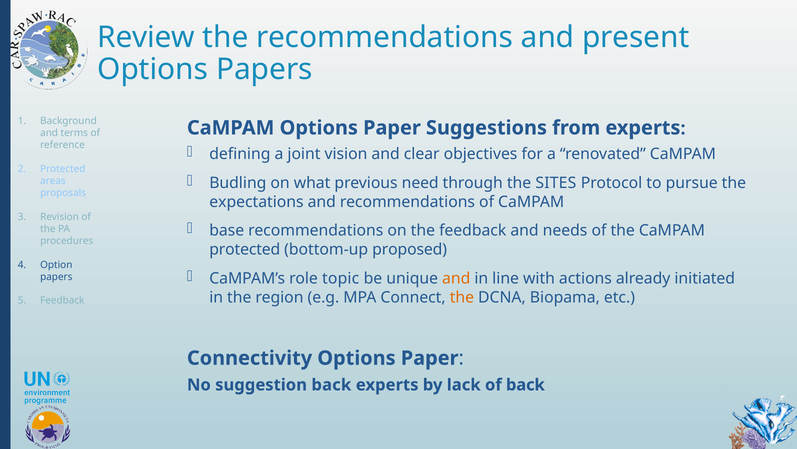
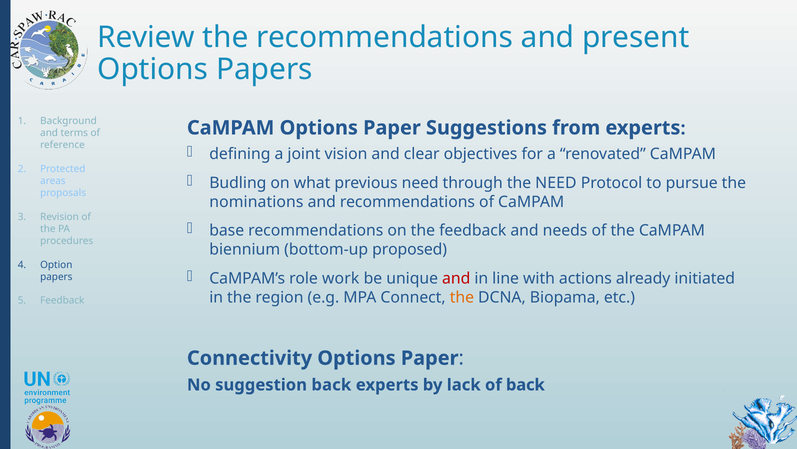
the SITES: SITES -> NEED (556, 183)
expectations: expectations -> nominations (256, 202)
protected: protected -> biennium (245, 249)
topic: topic -> work (341, 278)
and colour: orange -> red (456, 278)
